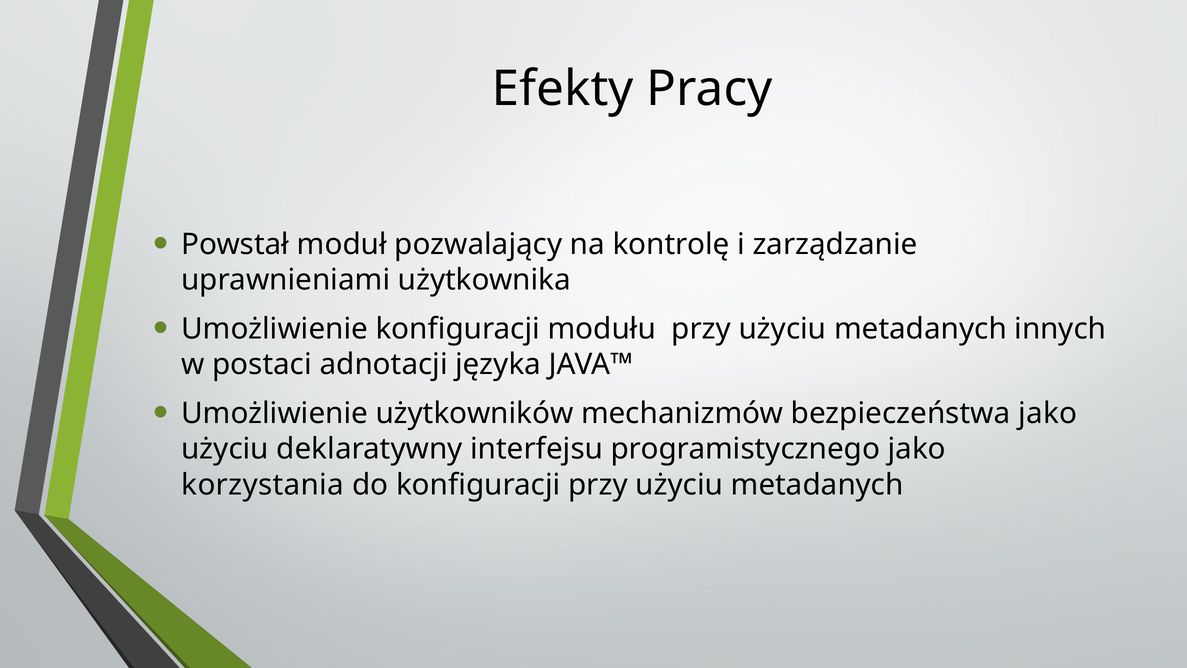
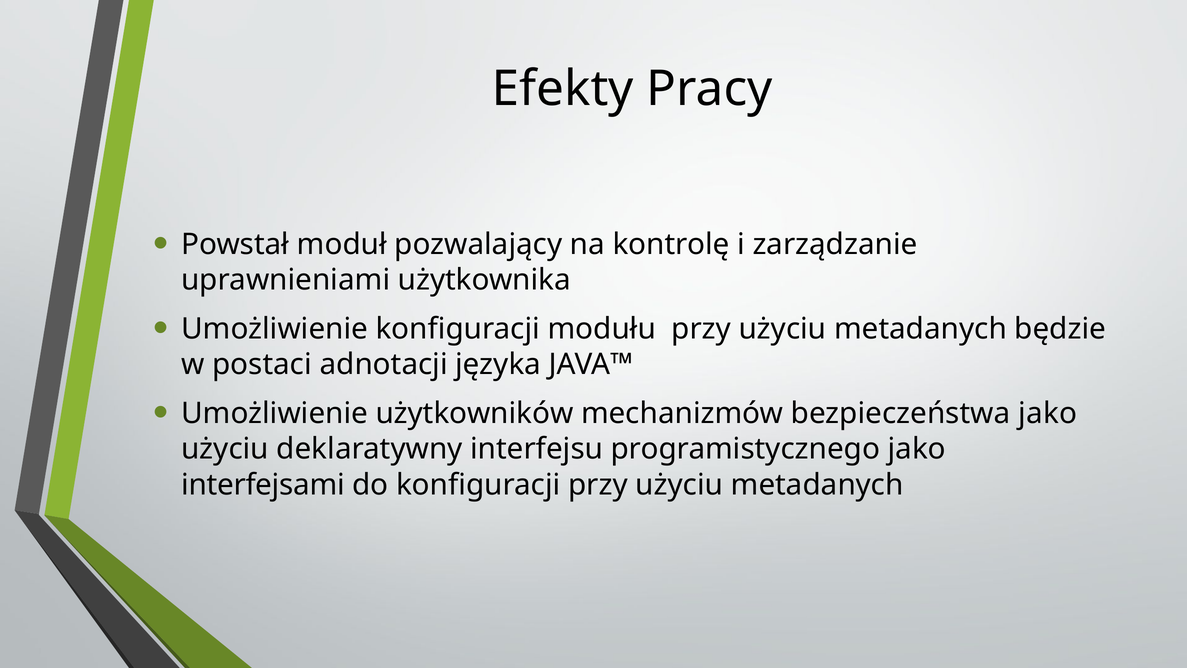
innych: innych -> będzie (1060, 329)
korzystania: korzystania -> interfejsami (263, 484)
